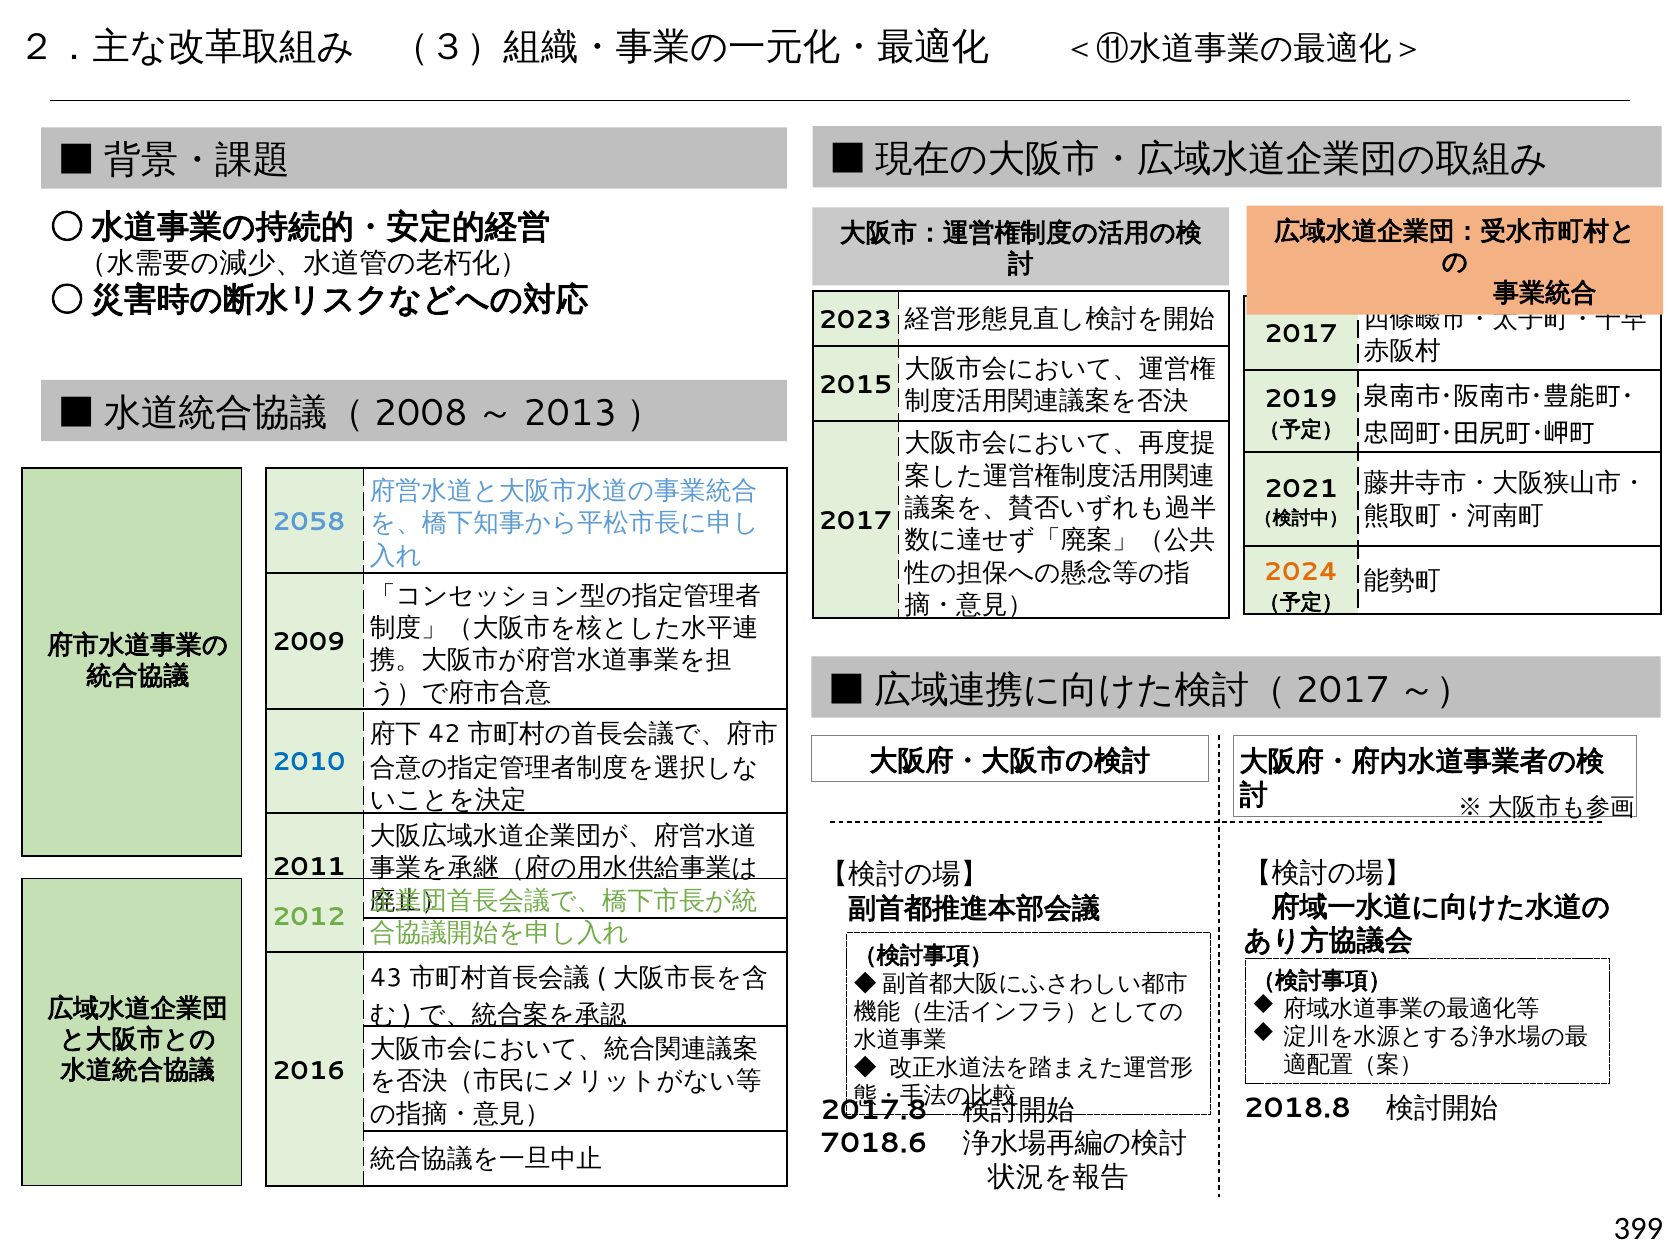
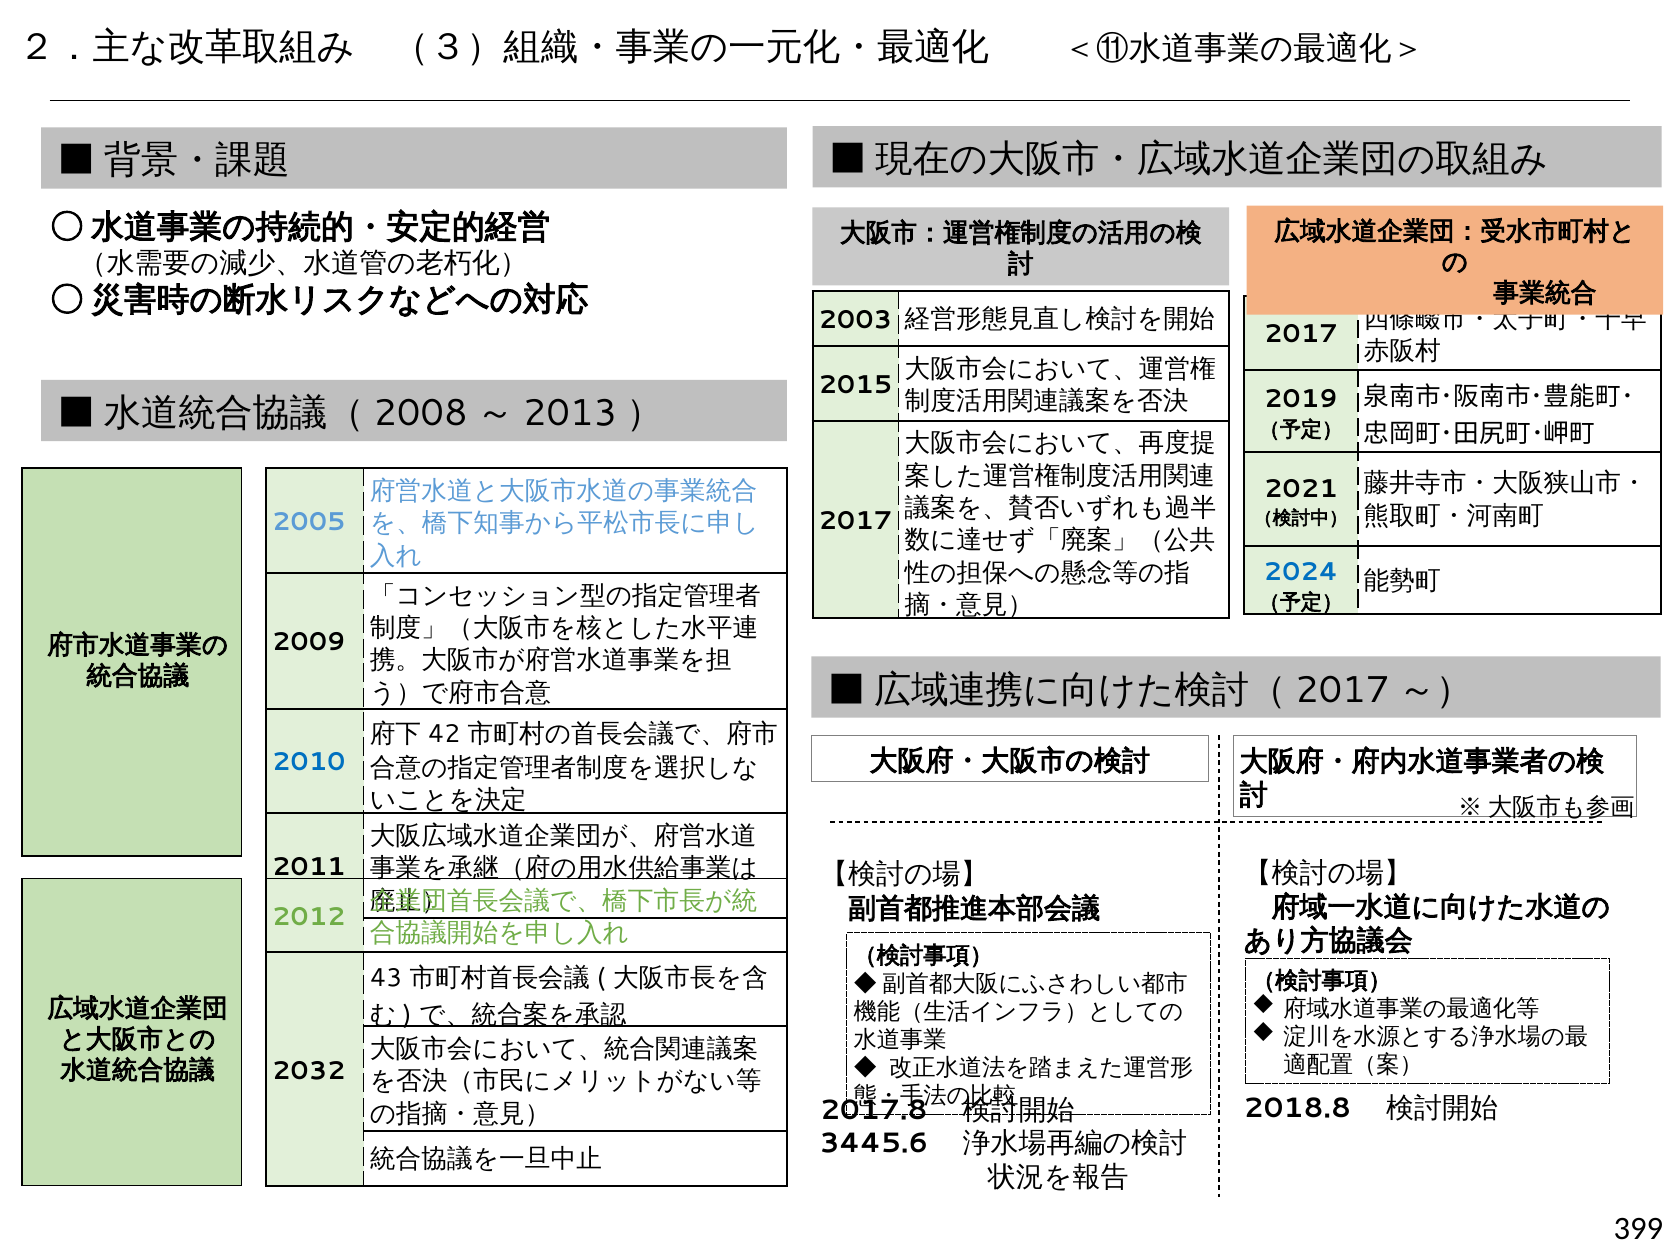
2023: 2023 -> 2003 (855, 320)
2058: 2058 -> 2005 (309, 522)
2024 colour: orange -> blue (1301, 572)
2016: 2016 -> 2032 (309, 1071)
7018.6: 7018.6 -> 3445.6 (874, 1143)
